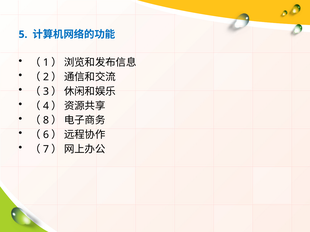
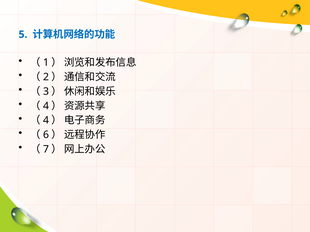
8: 8 -> 4 (46, 121)
